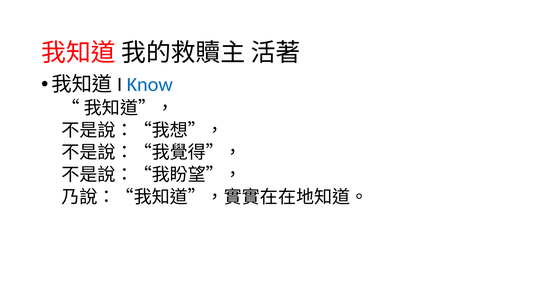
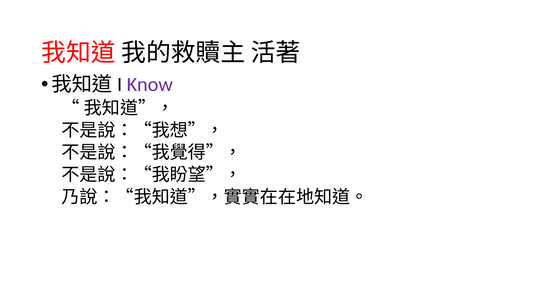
Know colour: blue -> purple (150, 85)
